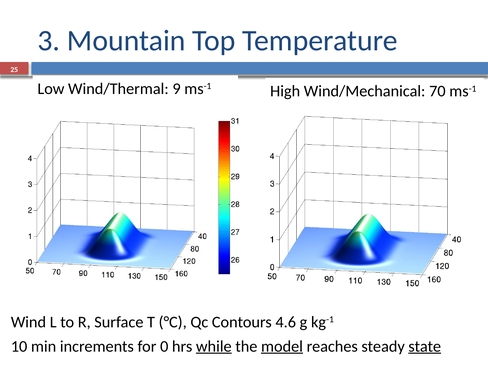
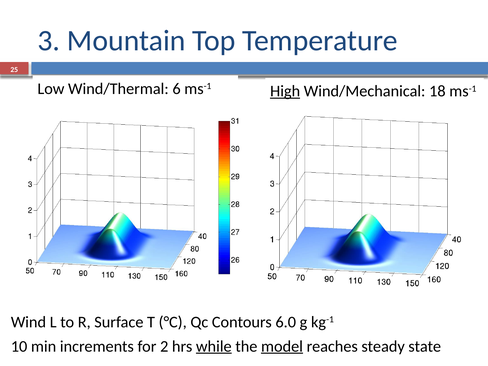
9: 9 -> 6 (177, 89)
High underline: none -> present (285, 91)
70: 70 -> 18 (437, 91)
4.6: 4.6 -> 6.0 (286, 322)
0: 0 -> 2 (164, 346)
state underline: present -> none (425, 346)
